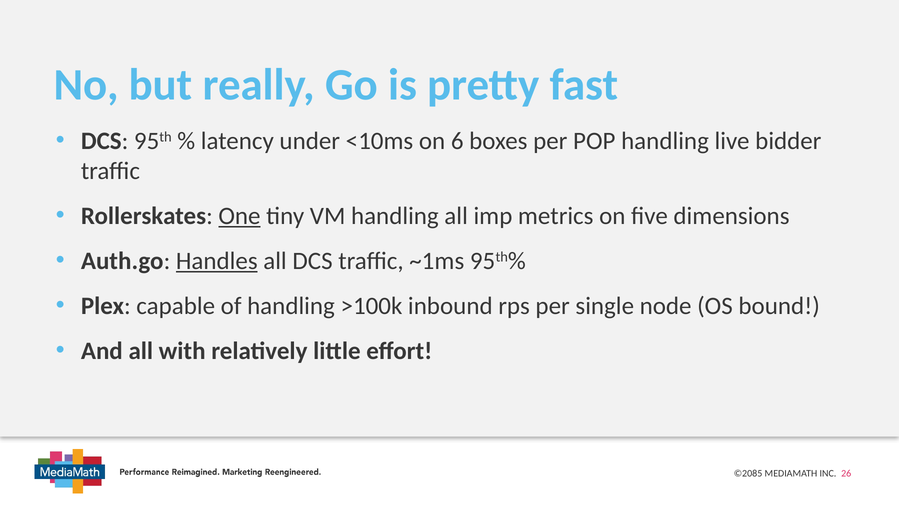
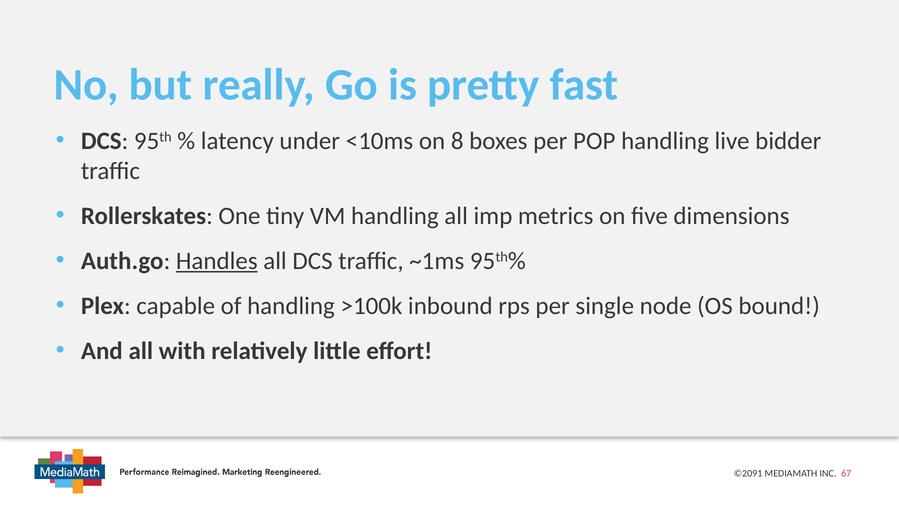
6: 6 -> 8 (457, 141)
One underline: present -> none (239, 216)
©2085: ©2085 -> ©2091 (748, 473)
26: 26 -> 67 (846, 473)
